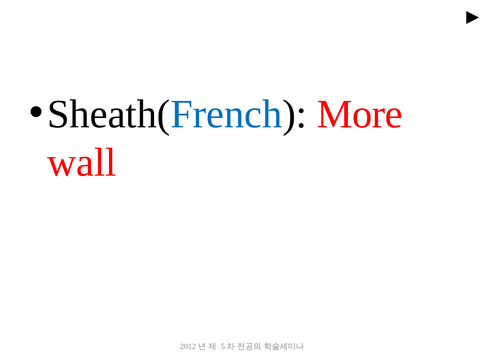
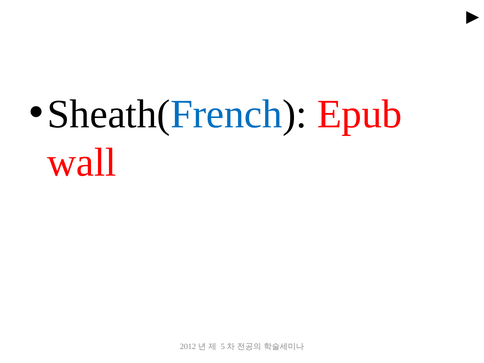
More: More -> Epub (360, 114)
